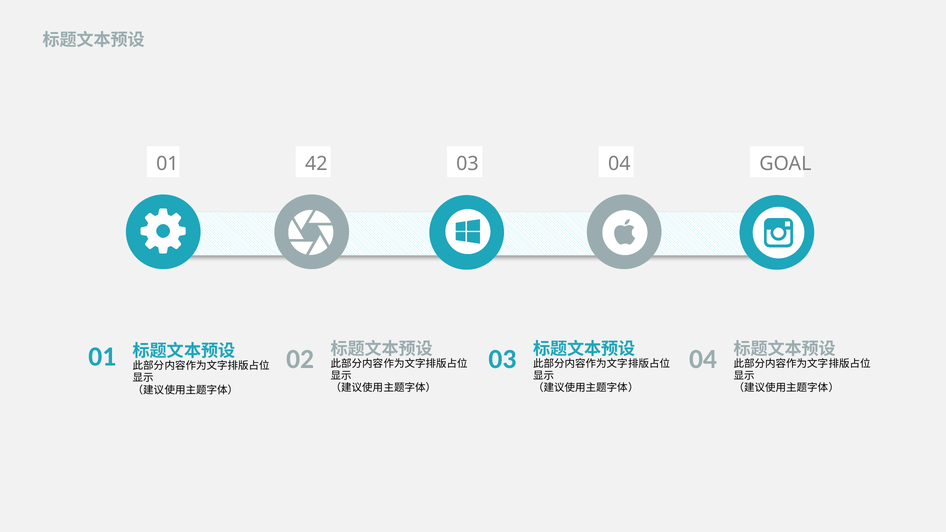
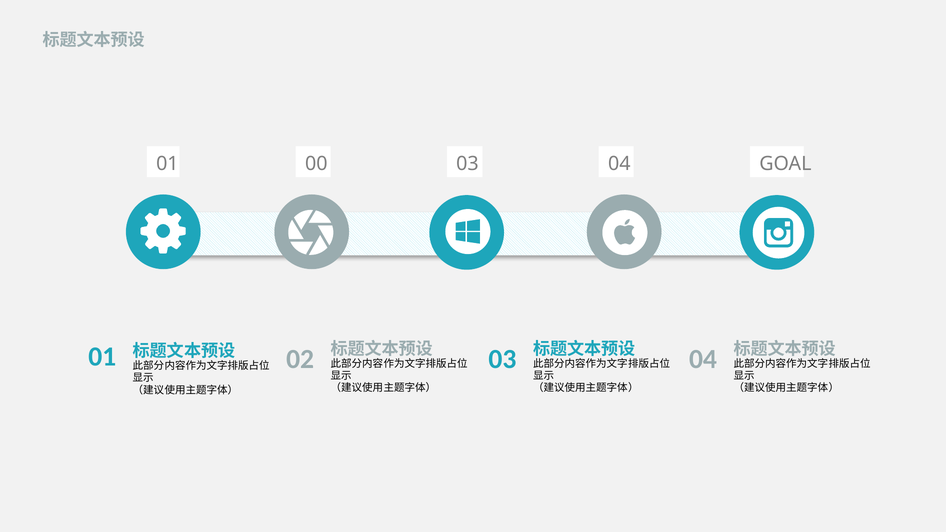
42: 42 -> 00 (316, 164)
